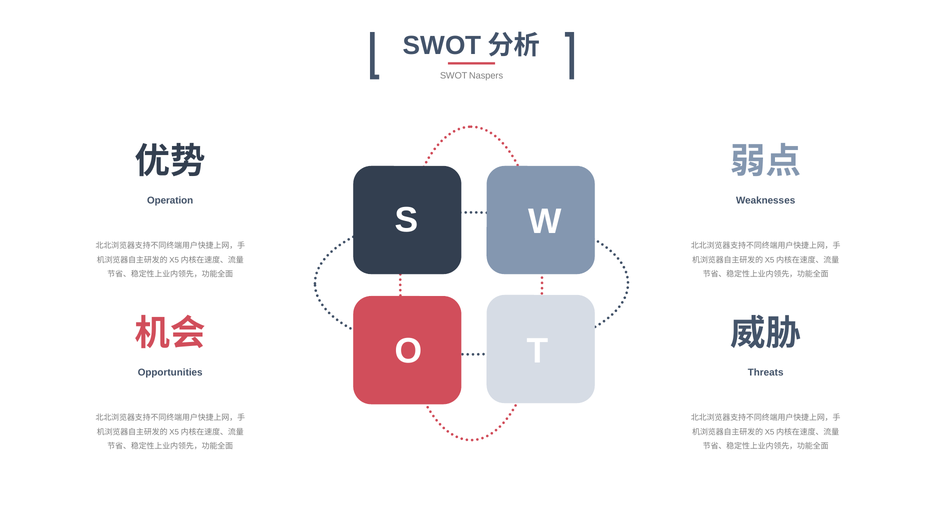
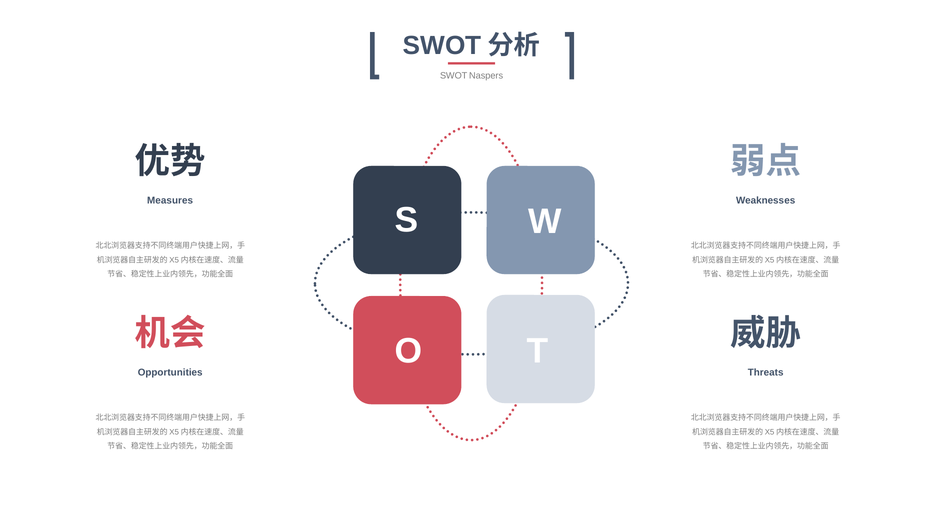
Operation: Operation -> Measures (170, 200)
